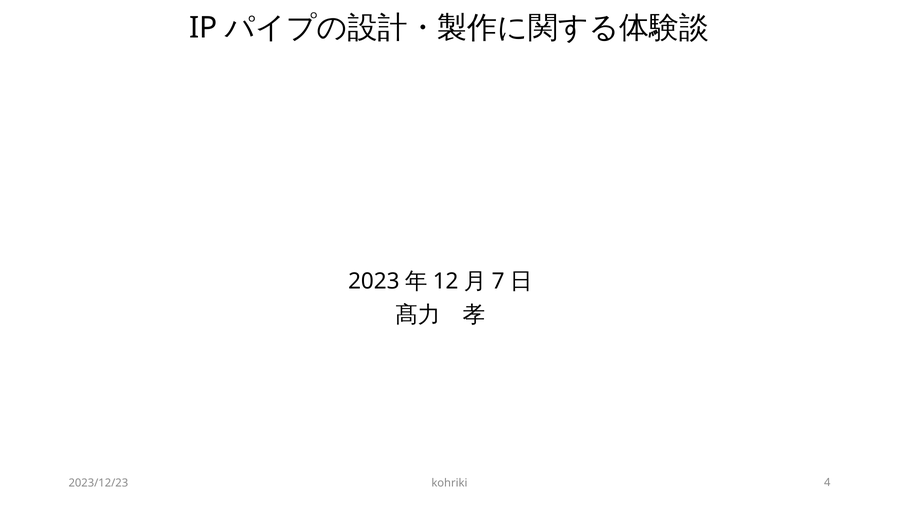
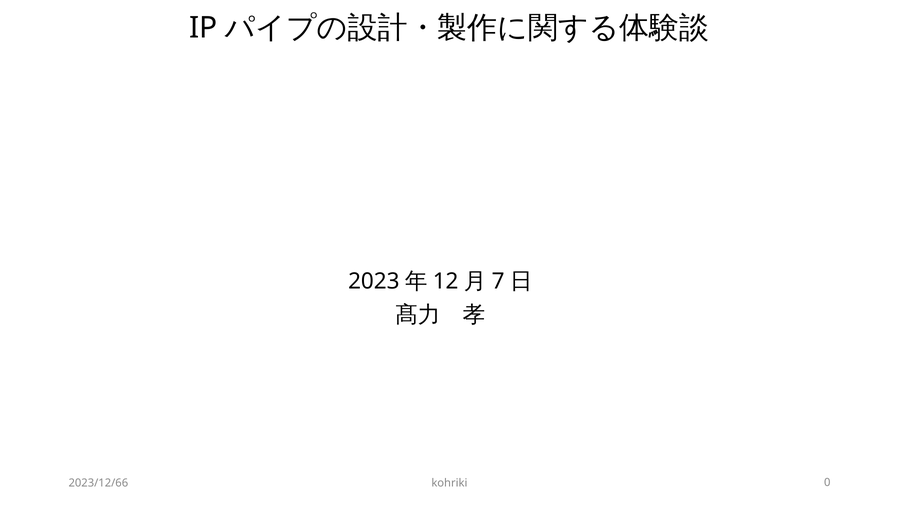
2023/12/23: 2023/12/23 -> 2023/12/66 (98, 483)
4: 4 -> 0 (827, 482)
